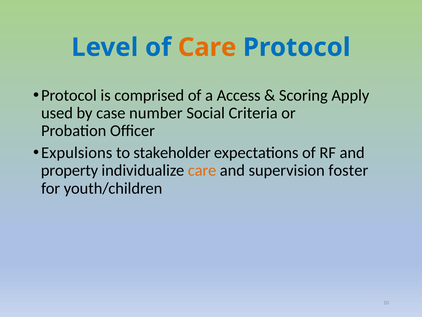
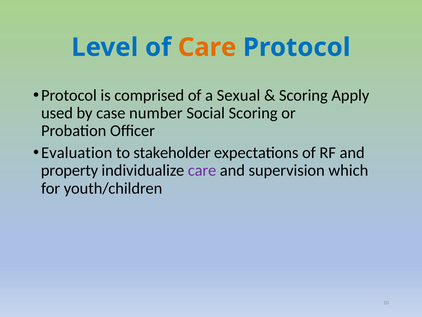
Access: Access -> Sexual (239, 95)
Social Criteria: Criteria -> Scoring (253, 113)
Expulsions: Expulsions -> Evaluation (77, 153)
care colour: orange -> purple (202, 170)
foster: foster -> which (348, 170)
